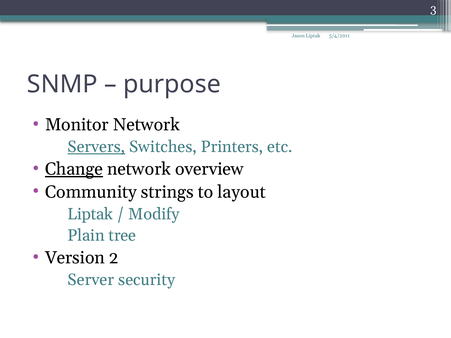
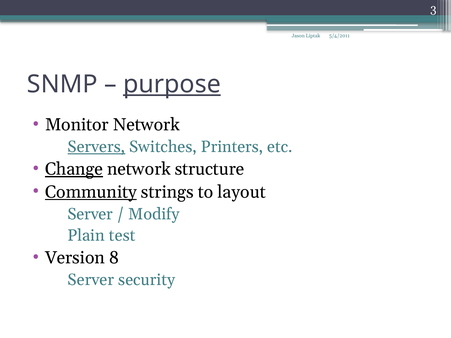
purpose underline: none -> present (172, 84)
overview: overview -> structure (210, 169)
Community underline: none -> present (91, 192)
Liptak: Liptak -> Server (90, 214)
tree: tree -> test (122, 236)
2: 2 -> 8 (114, 258)
